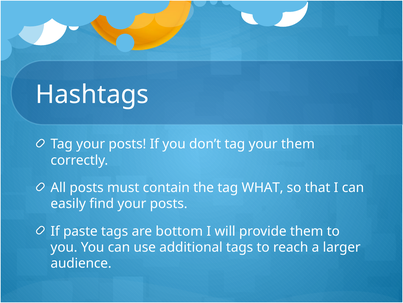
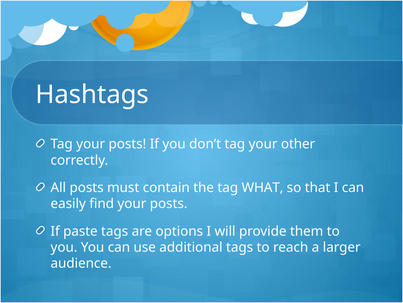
your them: them -> other (298, 144)
bottom: bottom -> options (179, 231)
